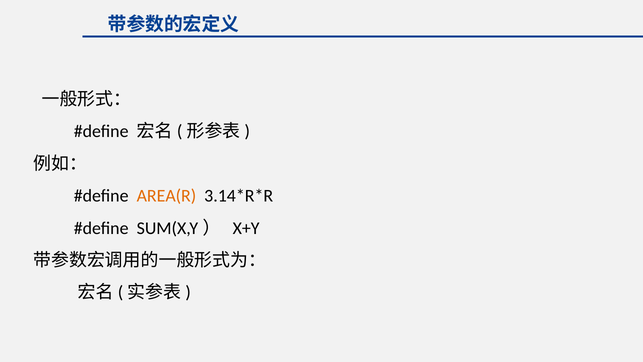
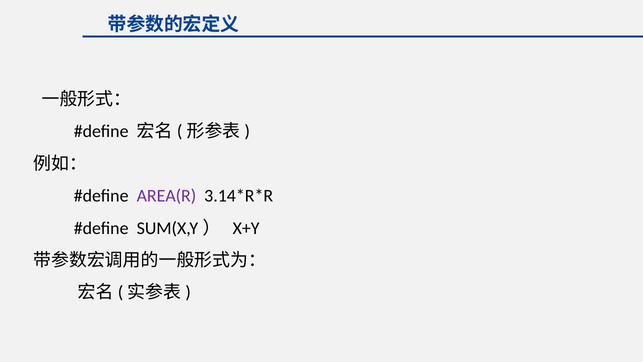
AREA(R colour: orange -> purple (166, 196)
